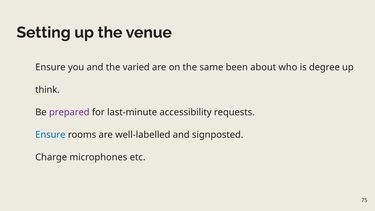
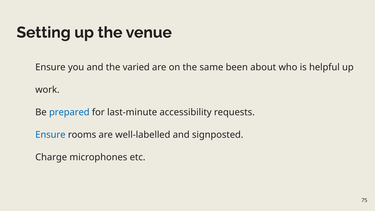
degree: degree -> helpful (324, 67)
think: think -> work (47, 90)
prepared colour: purple -> blue (69, 112)
